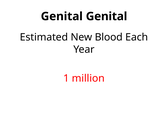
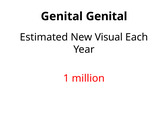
Blood: Blood -> Visual (109, 37)
